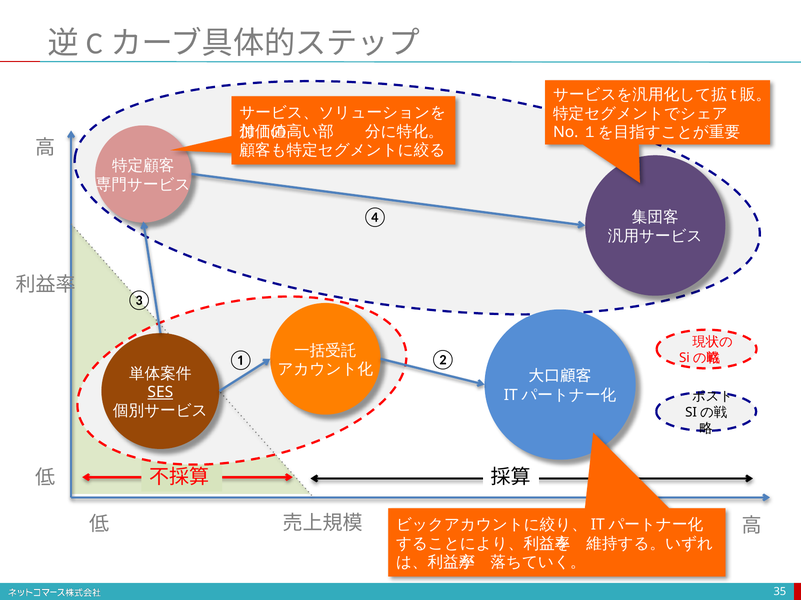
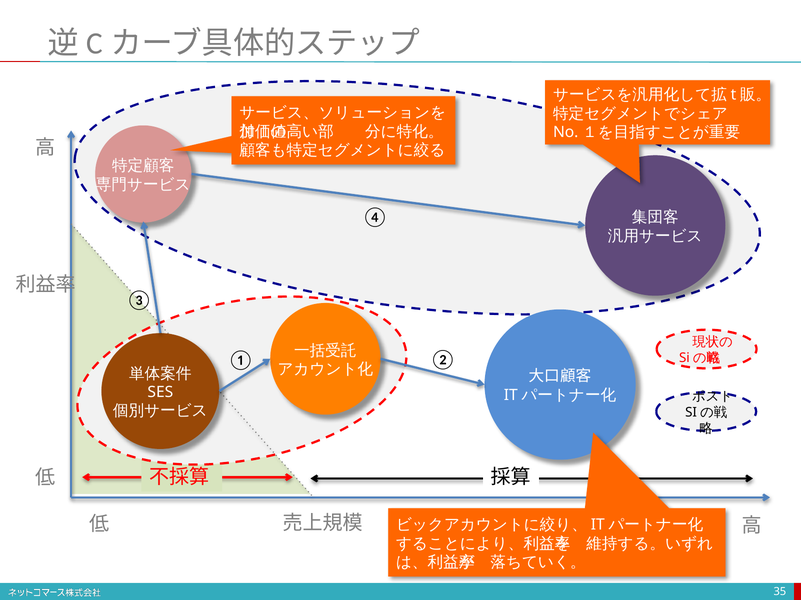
SES underline: present -> none (160, 393)
